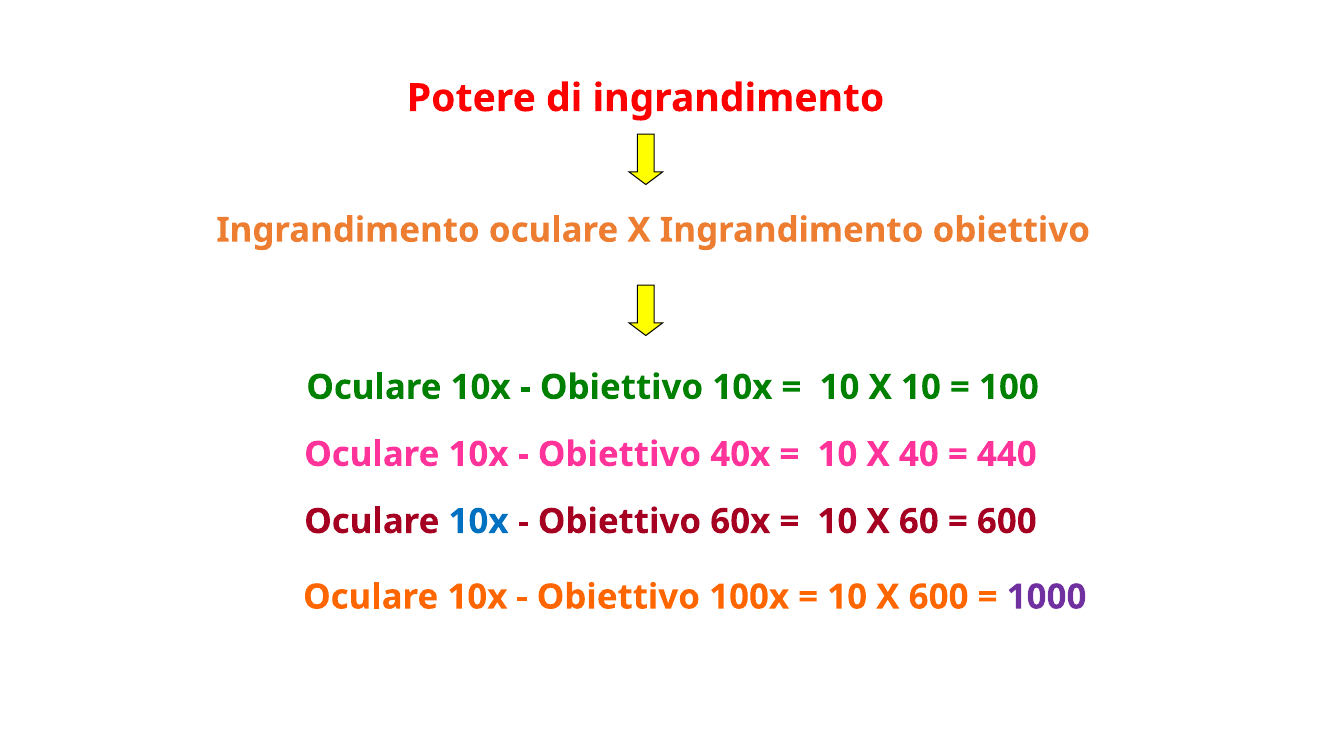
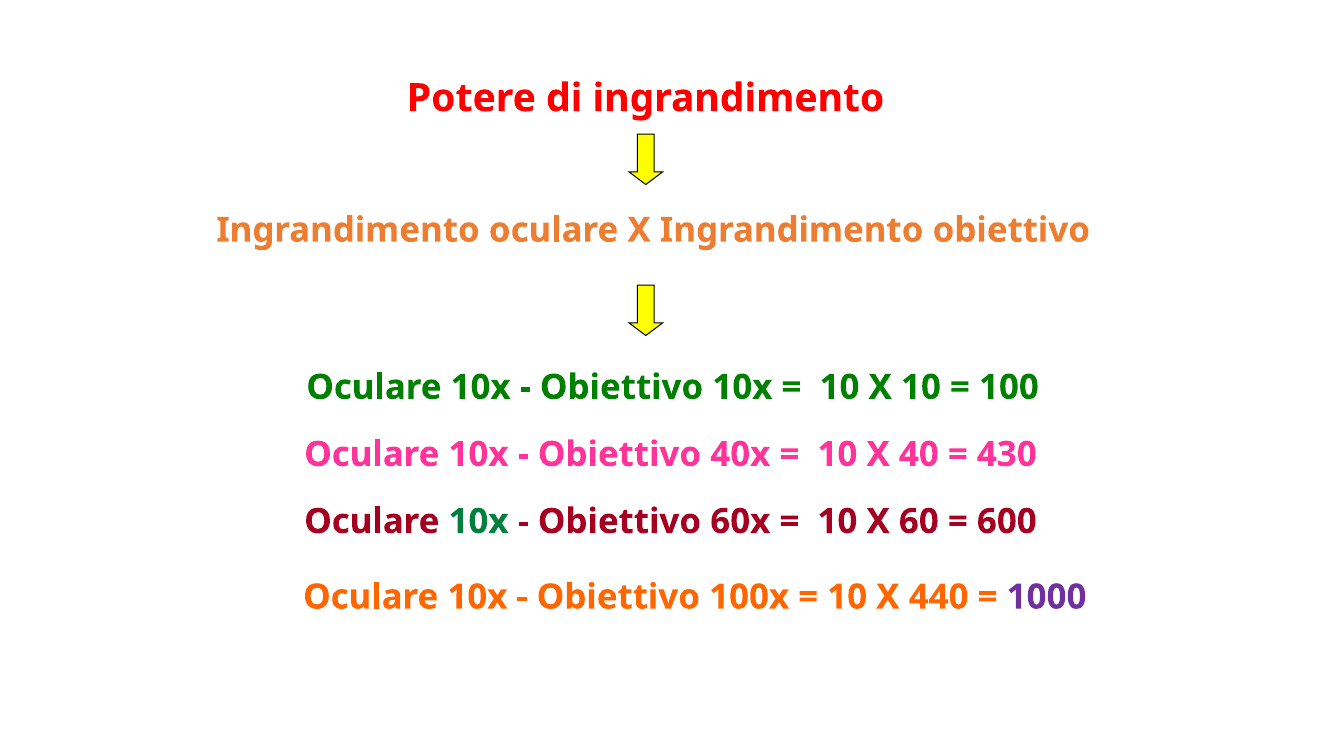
440: 440 -> 430 (1007, 454)
10x colour: blue -> green (479, 521)
X 600: 600 -> 440 (939, 597)
